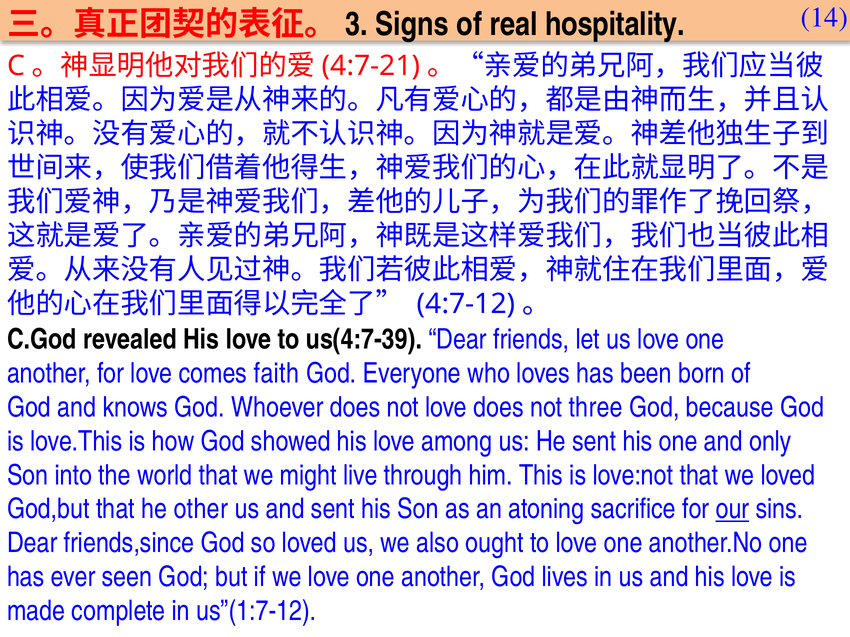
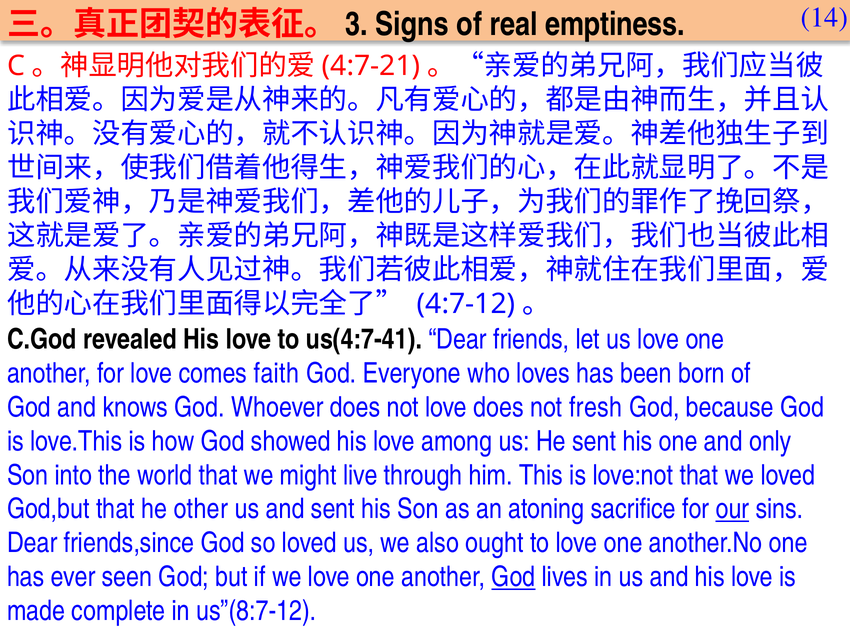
hospitality: hospitality -> emptiness (615, 25)
us(4:7-39: us(4:7-39 -> us(4:7-41 (364, 340)
three: three -> fresh (596, 408)
God underline: none -> present (513, 578)
us”(1:7-12: us”(1:7-12 -> us”(8:7-12 (256, 612)
